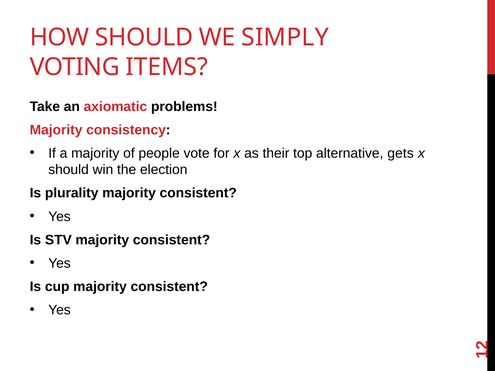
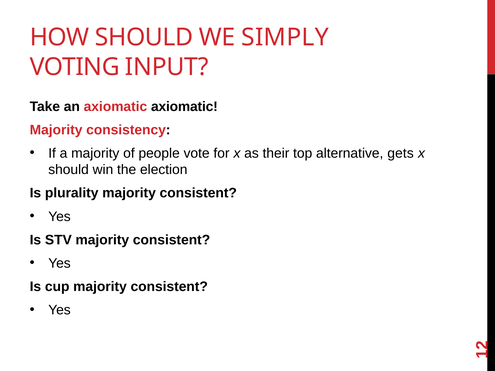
ITEMS: ITEMS -> INPUT (167, 67)
axiomatic problems: problems -> axiomatic (184, 107)
